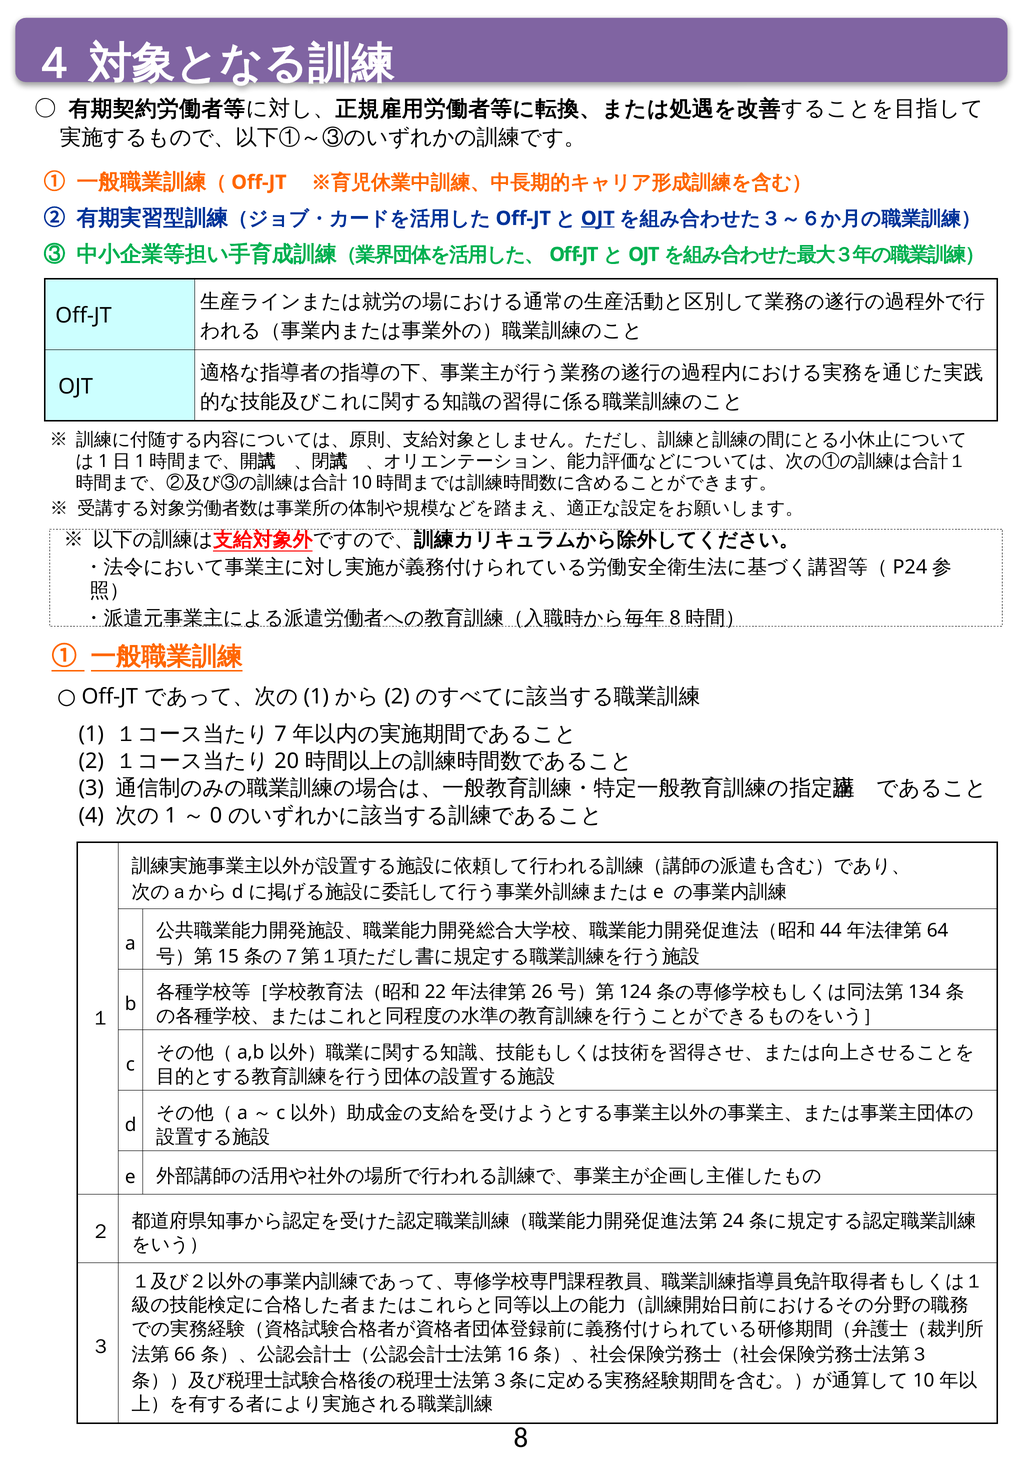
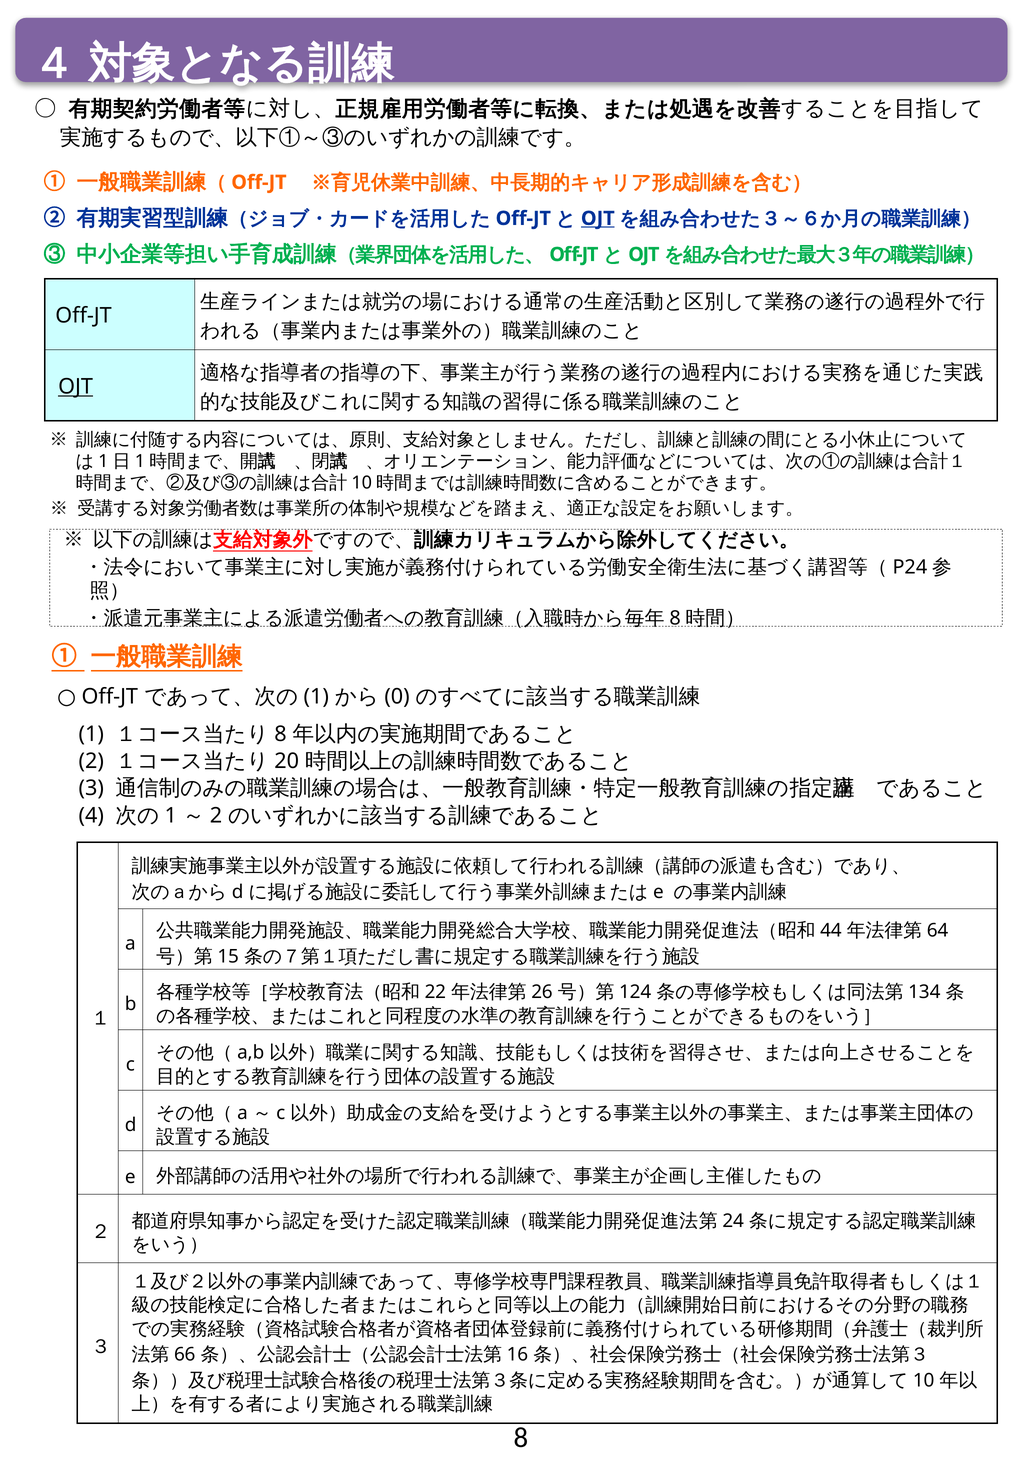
OJT underline: none -> present (76, 387)
2: 2 -> 0 (397, 697)
7: 7 -> 8 (281, 735)
0: 0 -> 2 (216, 816)
